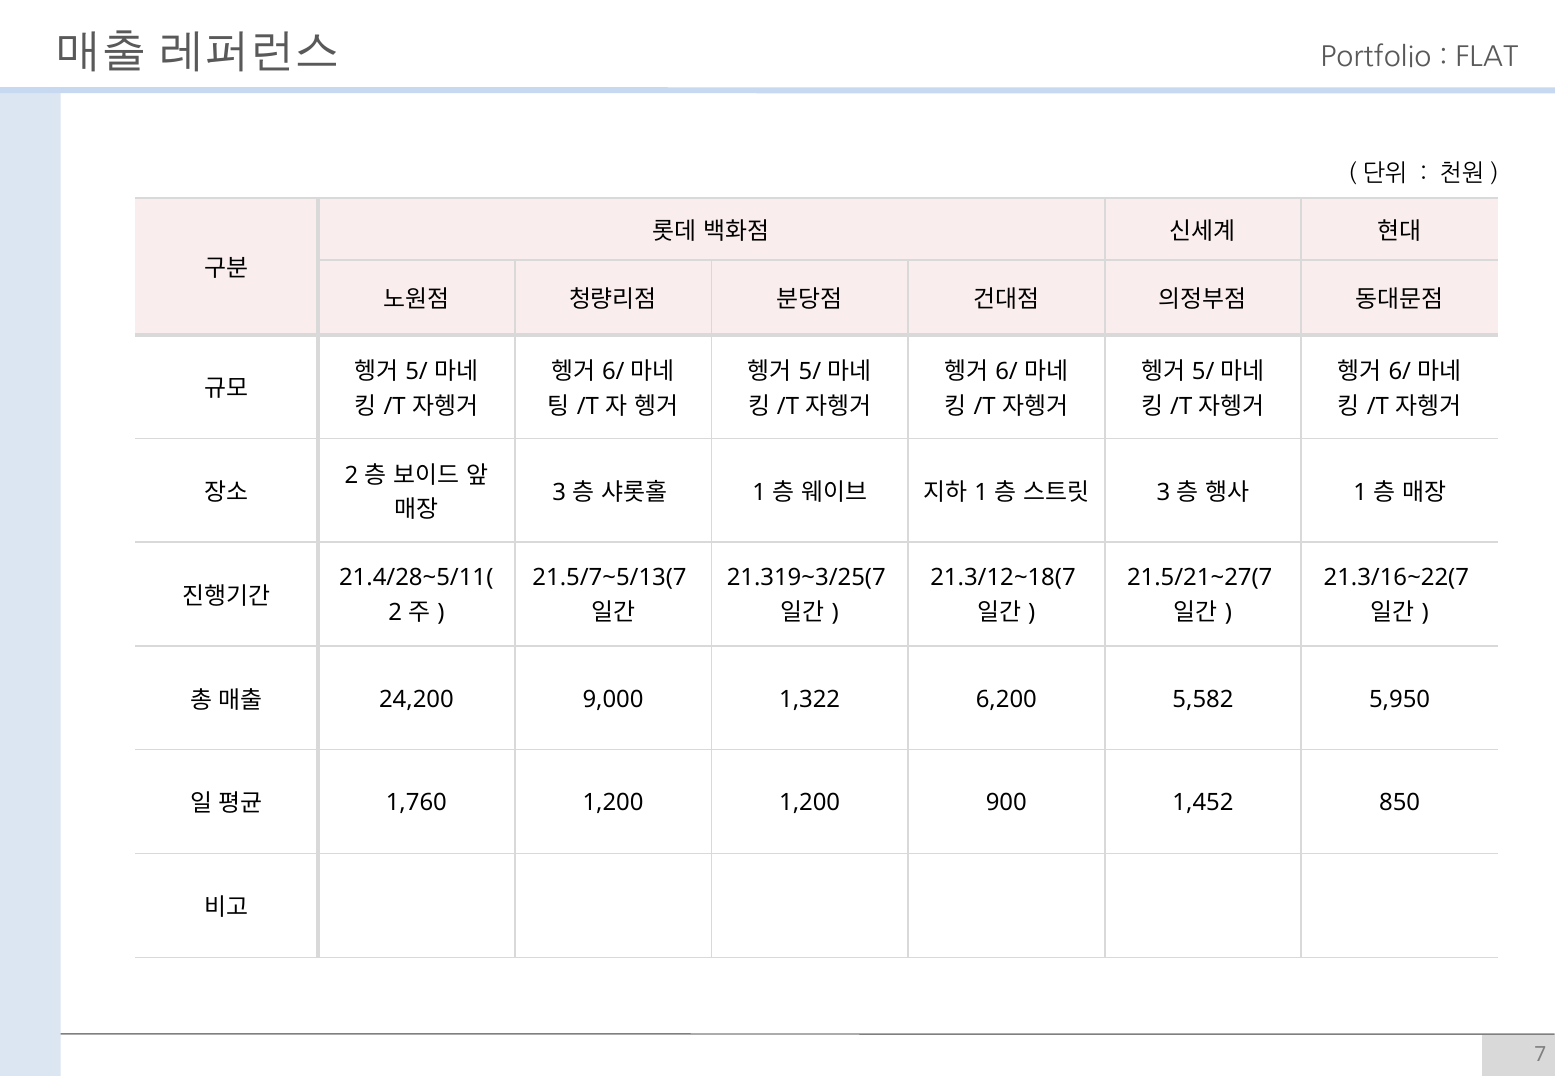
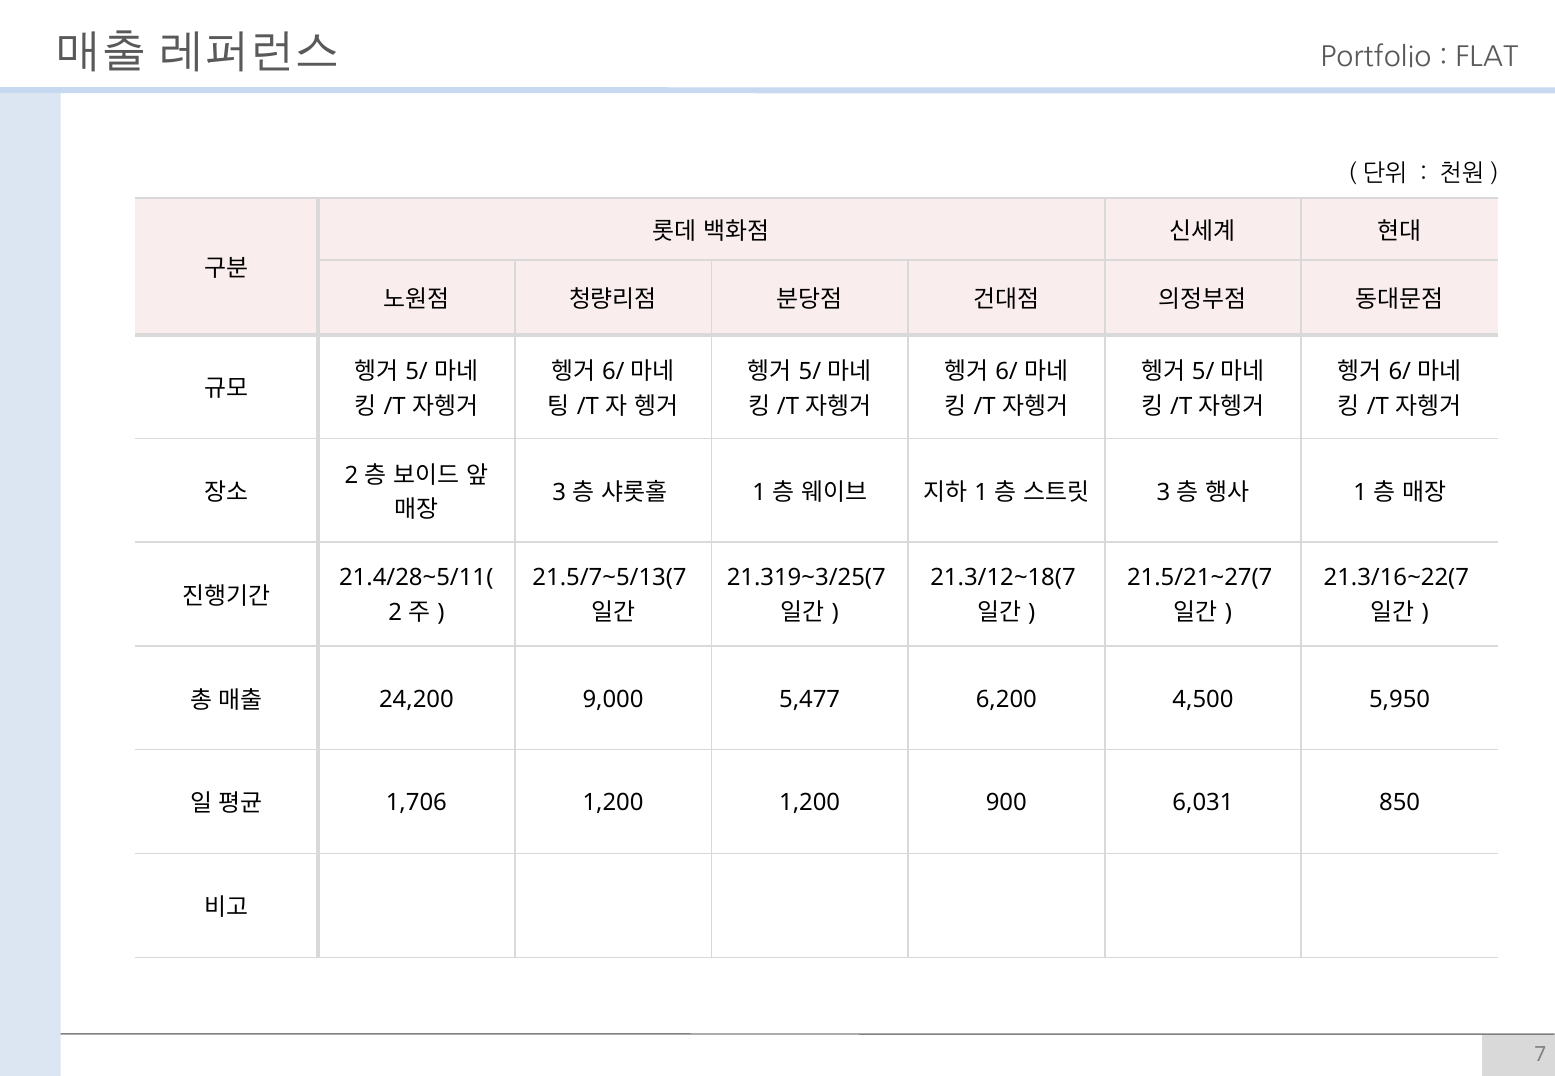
1,322: 1,322 -> 5,477 (810, 700)
5,582: 5,582 -> 4,500 (1203, 700)
1,760: 1,760 -> 1,706 (416, 803)
1,452: 1,452 -> 6,031 (1203, 803)
